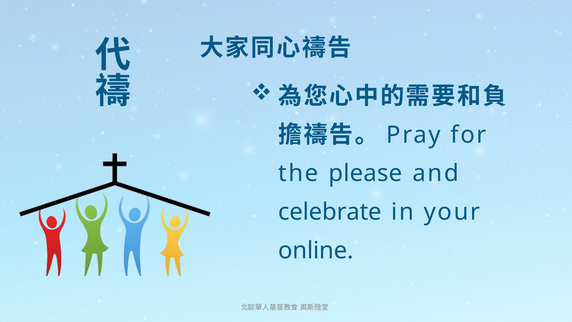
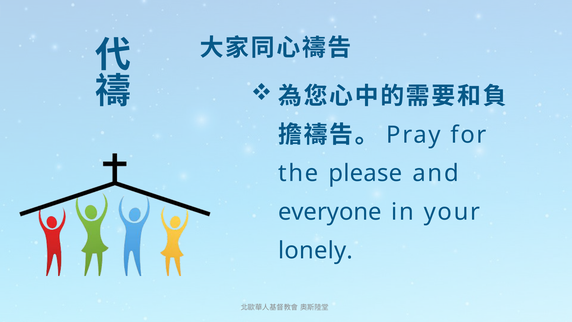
celebrate: celebrate -> everyone (330, 212)
online: online -> lonely (316, 250)
